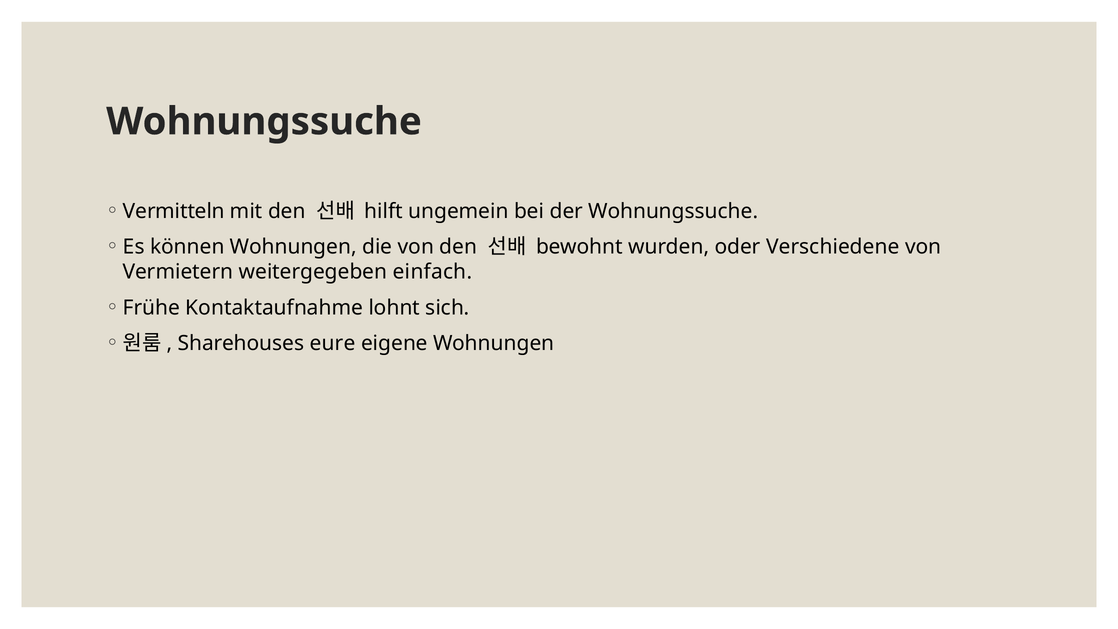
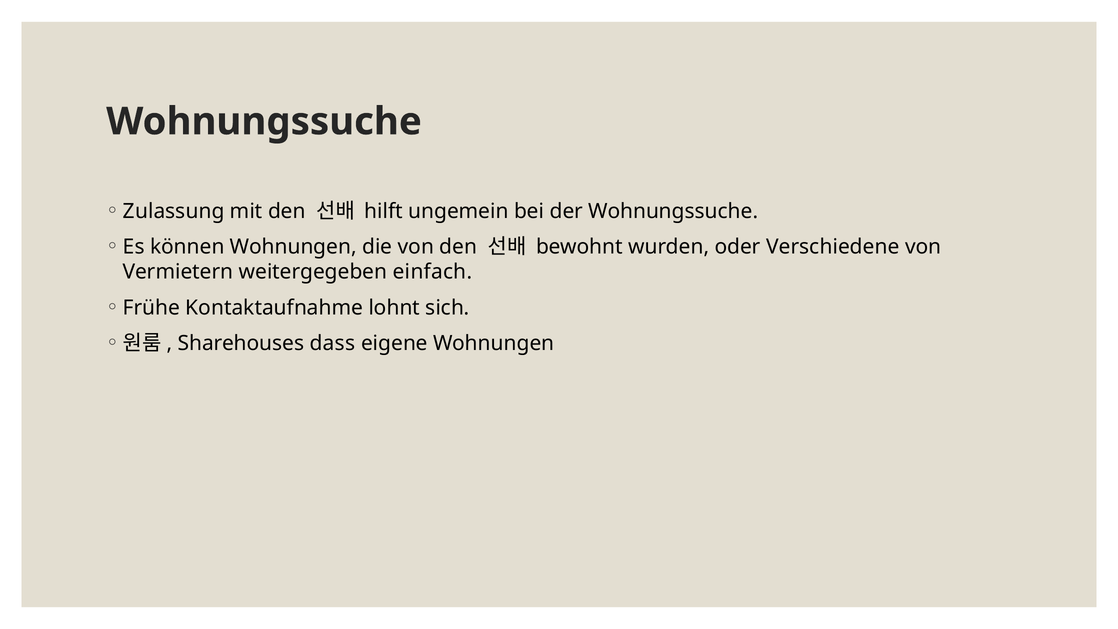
Vermitteln: Vermitteln -> Zulassung (174, 211)
eure: eure -> dass (333, 343)
